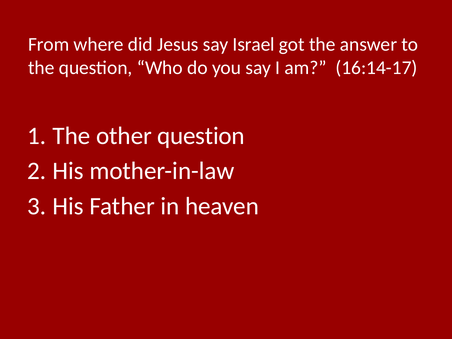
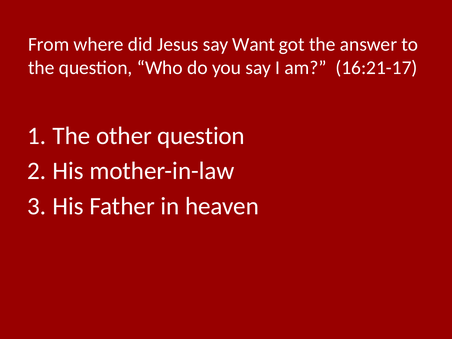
Israel: Israel -> Want (254, 44)
16:14-17: 16:14-17 -> 16:21-17 (377, 68)
